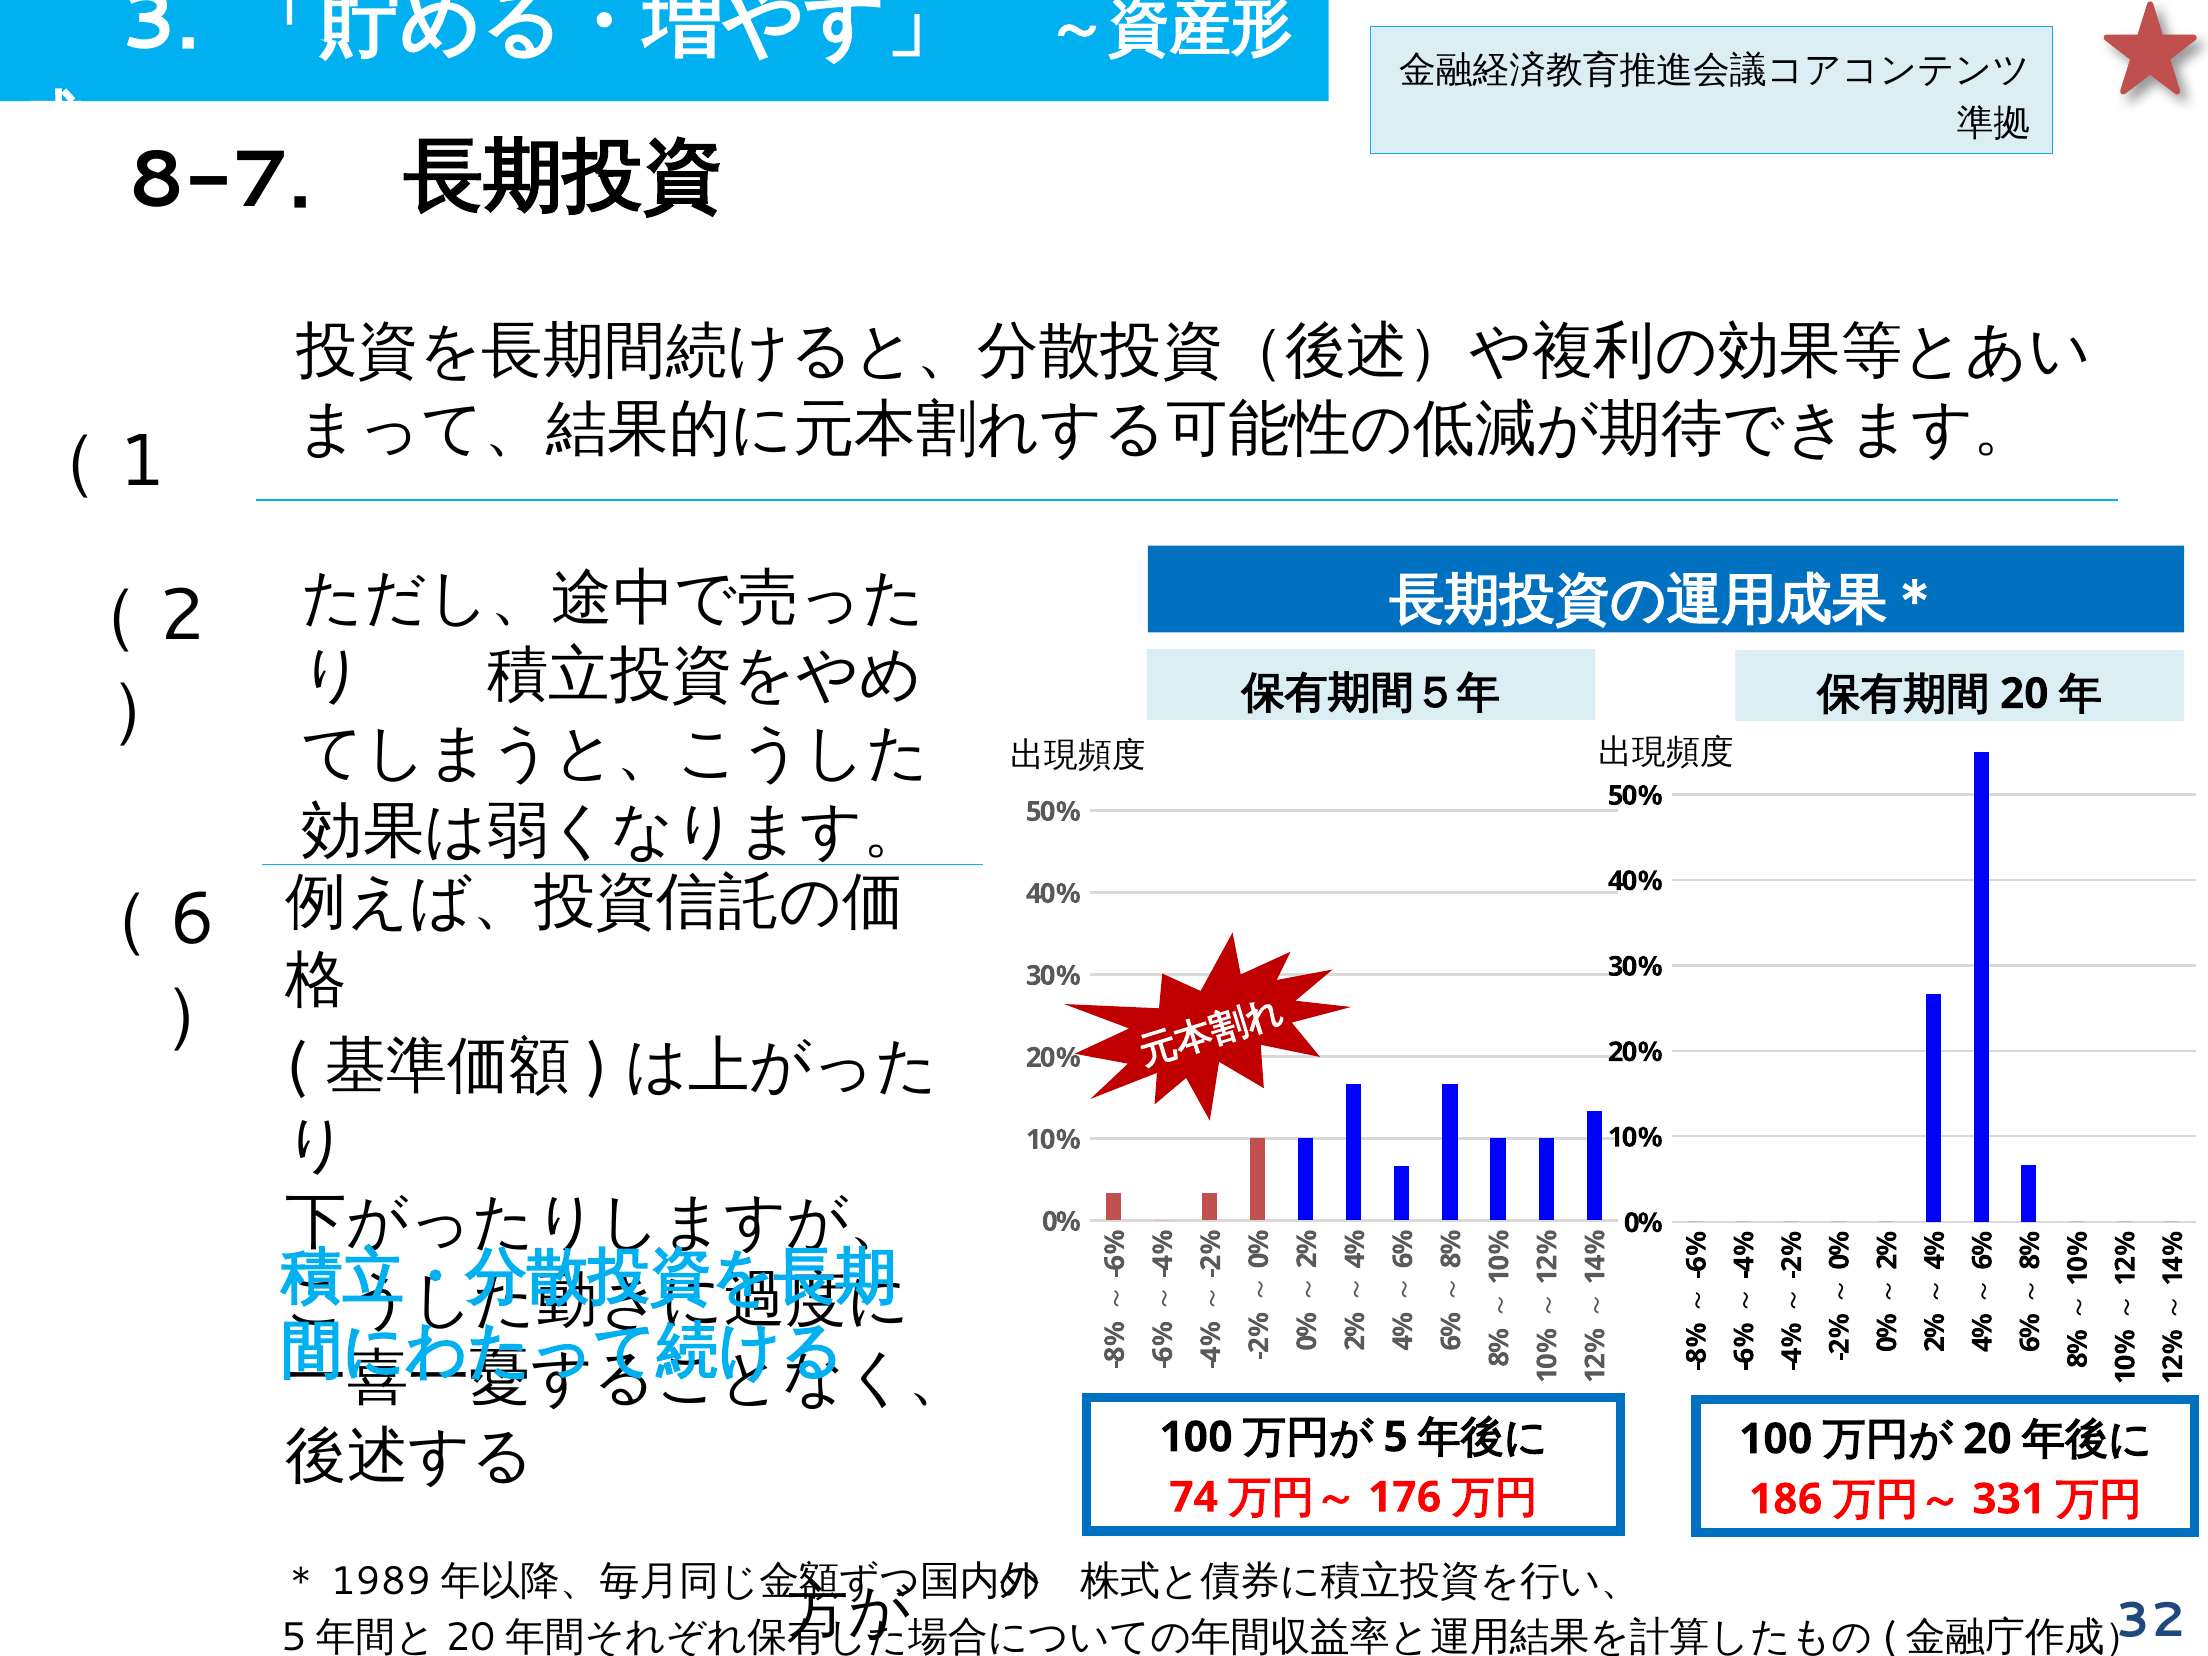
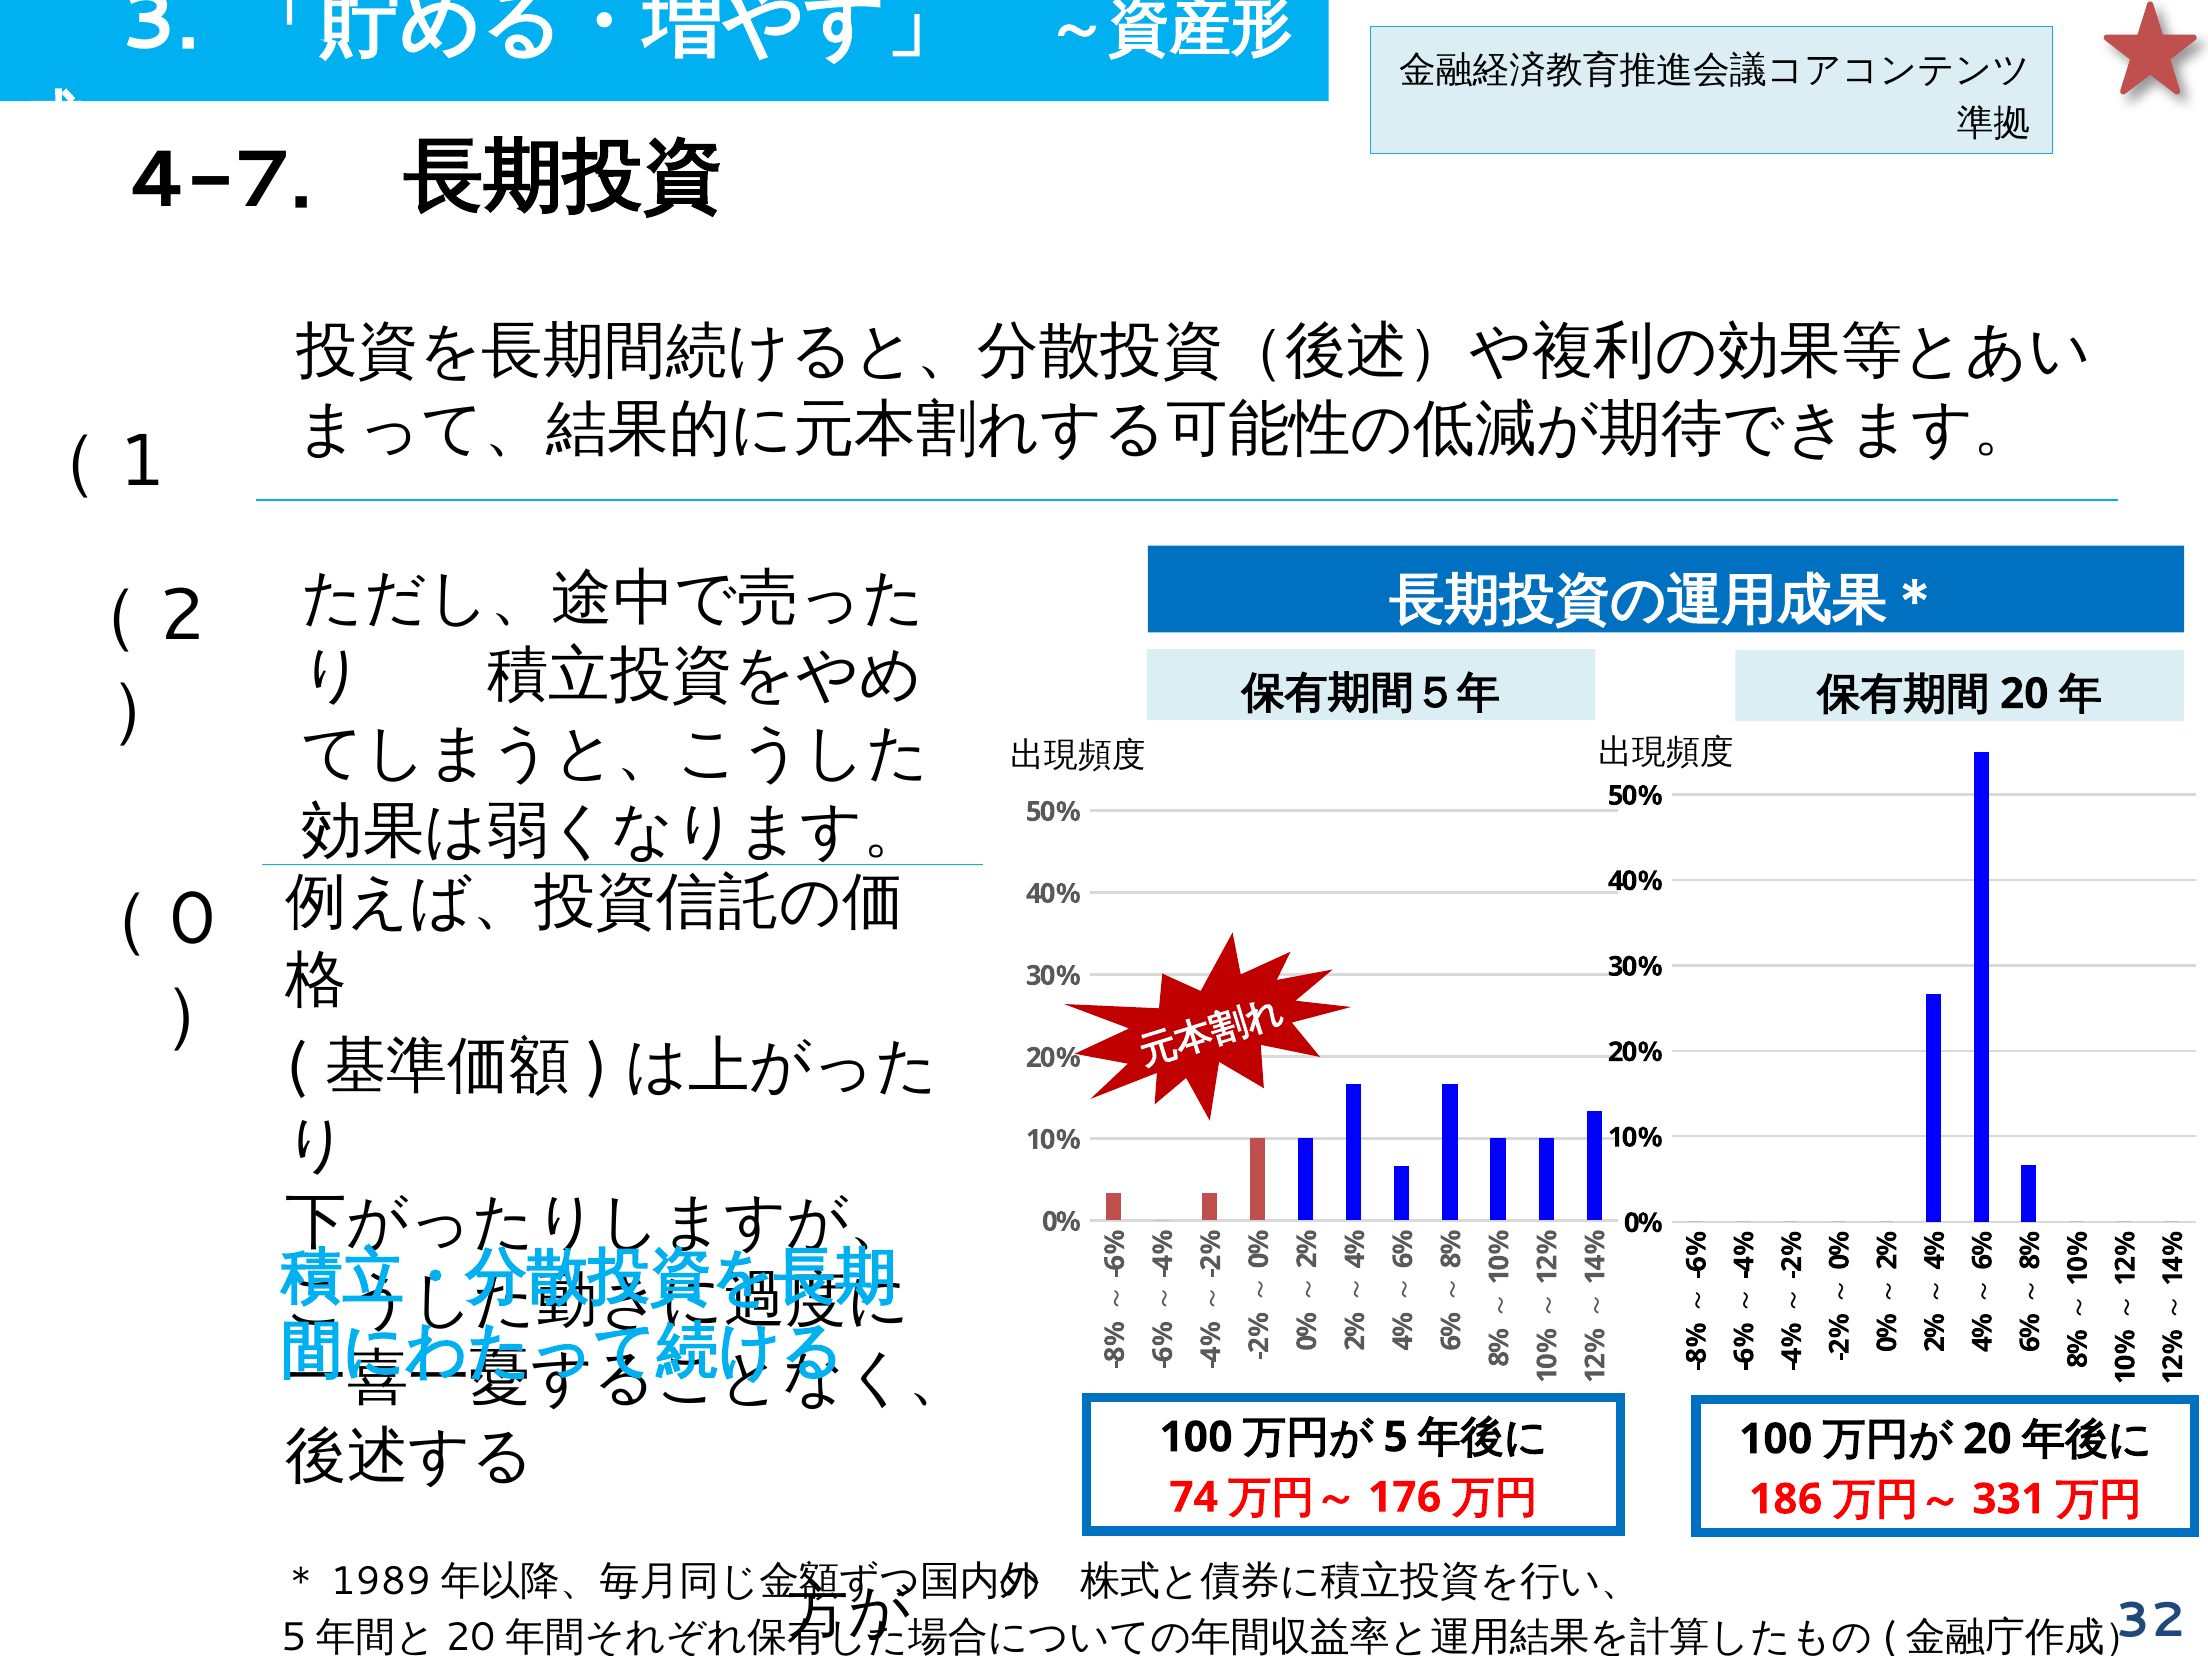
8-7: 8-7 -> 4-7 (220, 180)
6: 6 -> 0 (193, 920)
